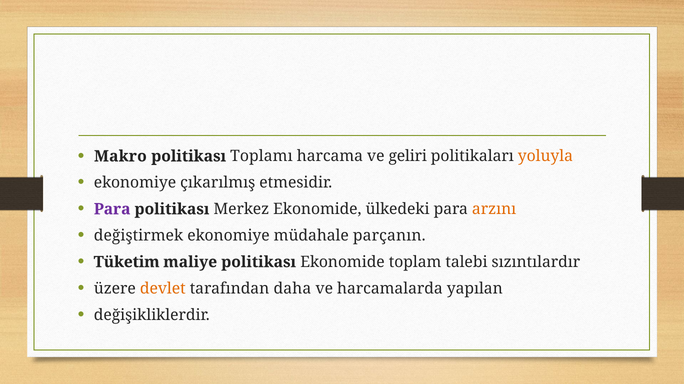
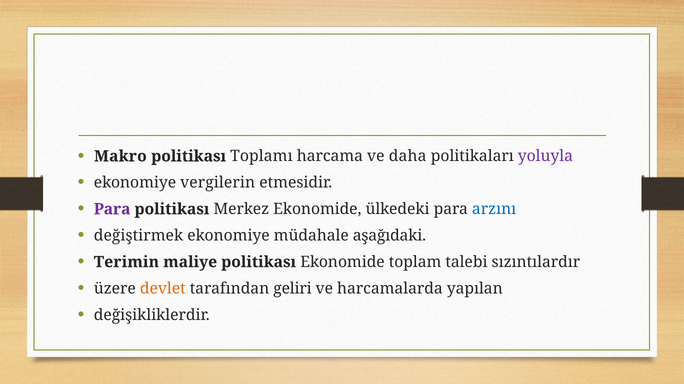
geliri: geliri -> daha (408, 157)
yoluyla colour: orange -> purple (545, 157)
çıkarılmış: çıkarılmış -> vergilerin (218, 183)
arzını colour: orange -> blue (494, 210)
parçanın: parçanın -> aşağıdaki (389, 236)
Tüketim: Tüketim -> Terimin (126, 263)
daha: daha -> geliri (293, 289)
